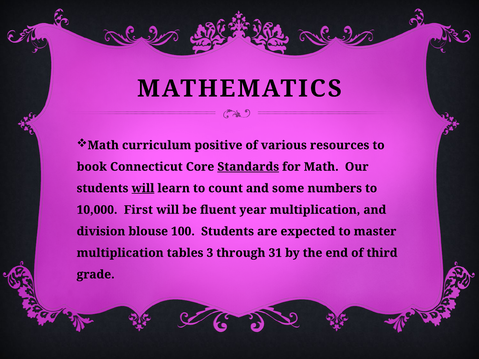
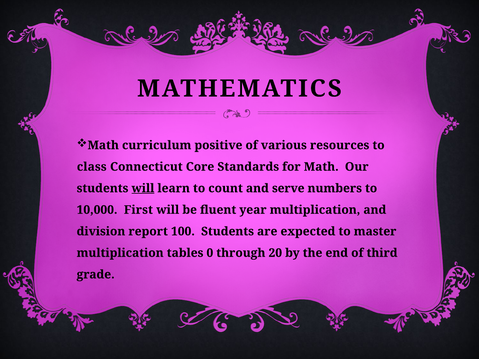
book: book -> class (92, 167)
Standards underline: present -> none (248, 167)
some: some -> serve (288, 188)
blouse: blouse -> report (148, 232)
3: 3 -> 0 (210, 253)
31: 31 -> 20 (275, 253)
